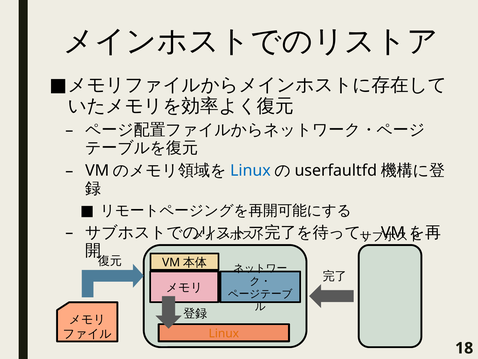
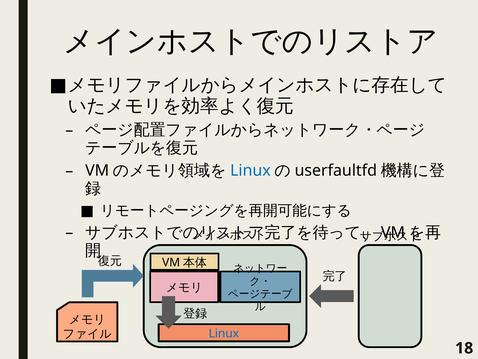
Linux colour: orange -> blue (224, 333)
